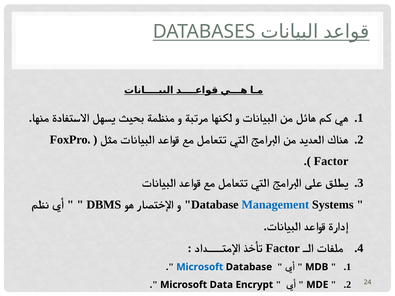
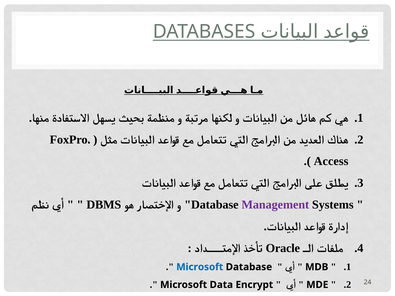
Factor: Factor -> Access (331, 161)
Management colour: blue -> purple (275, 205)
Factor: Factor -> Oracle (283, 248)
